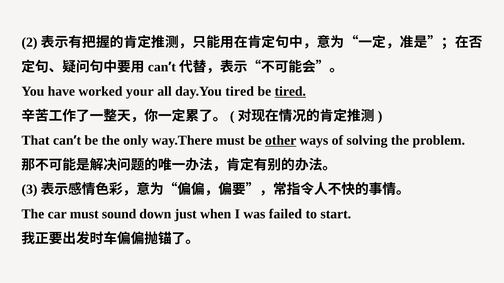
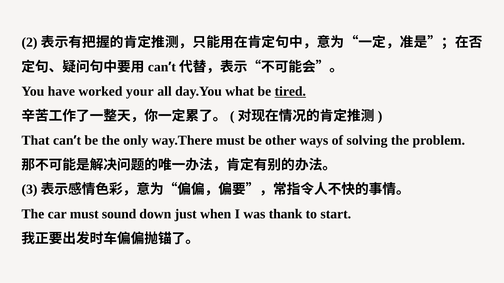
day.You tired: tired -> what (240, 92)
other underline: present -> none (281, 141)
failed: failed -> thank (286, 214)
